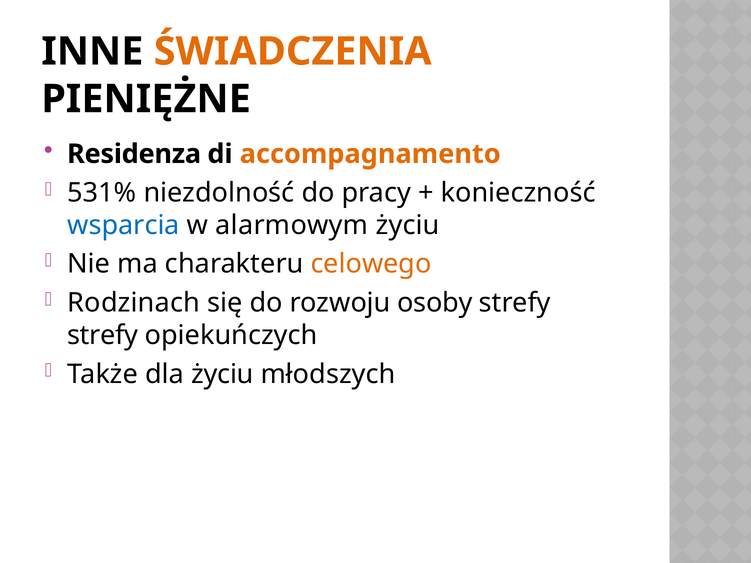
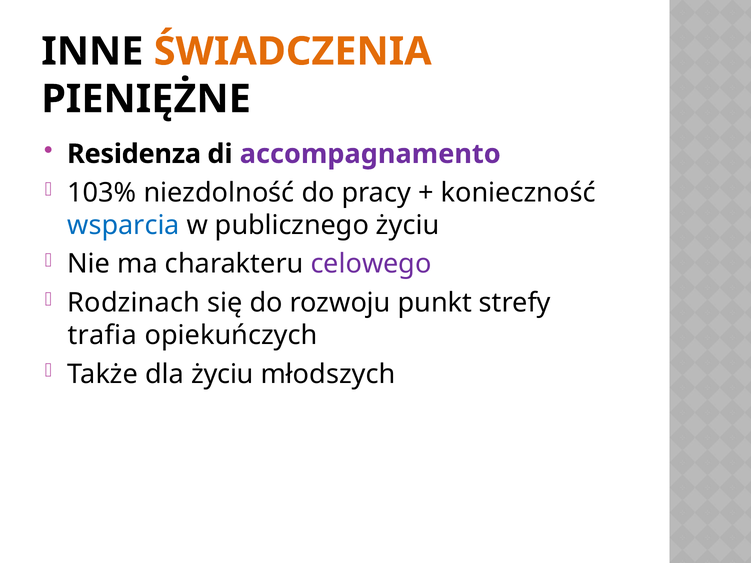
accompagnamento colour: orange -> purple (370, 154)
531%: 531% -> 103% (102, 193)
alarmowym: alarmowym -> publicznego (292, 225)
celowego colour: orange -> purple (371, 264)
osoby: osoby -> punkt (435, 303)
strefy: strefy -> trafia (102, 335)
